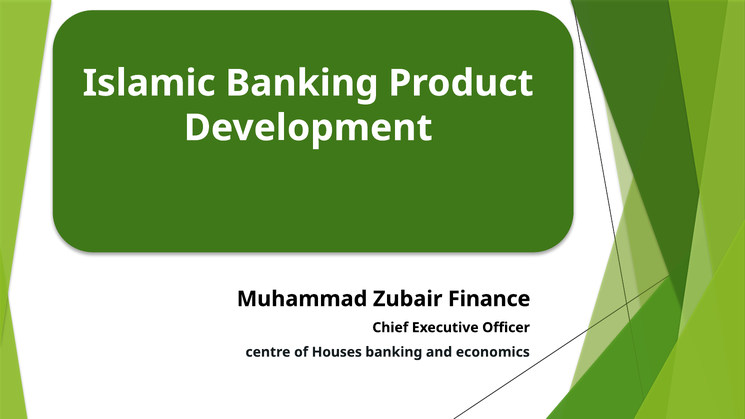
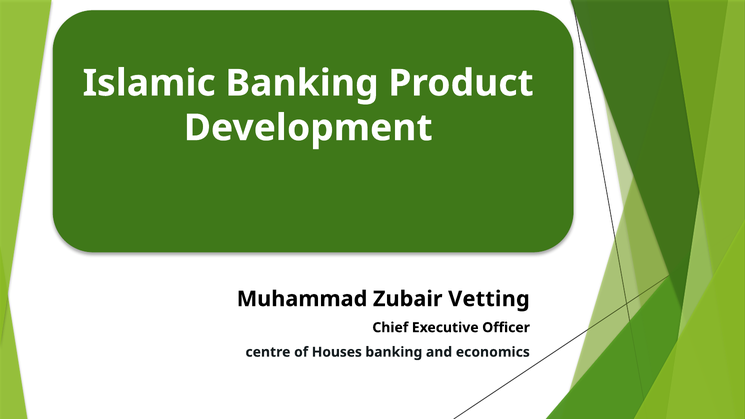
Finance: Finance -> Vetting (489, 299)
